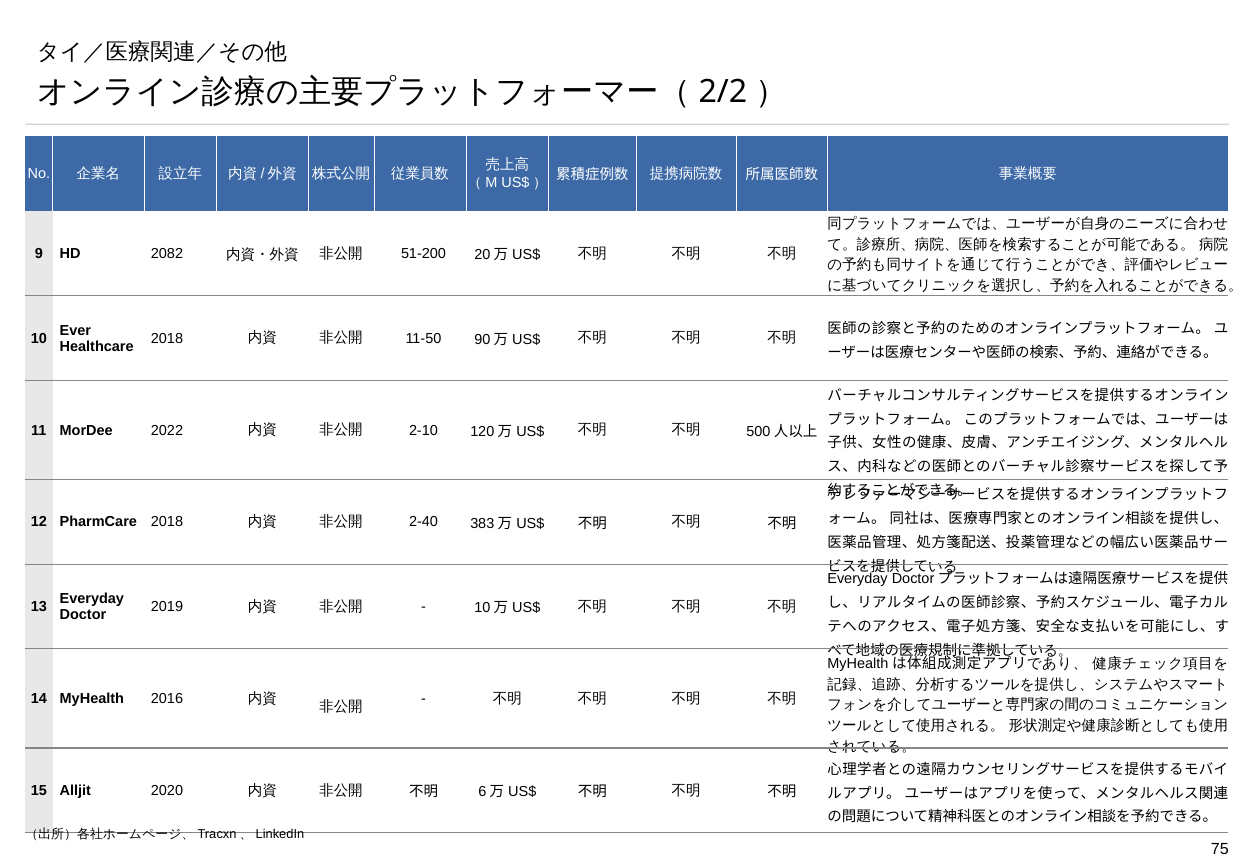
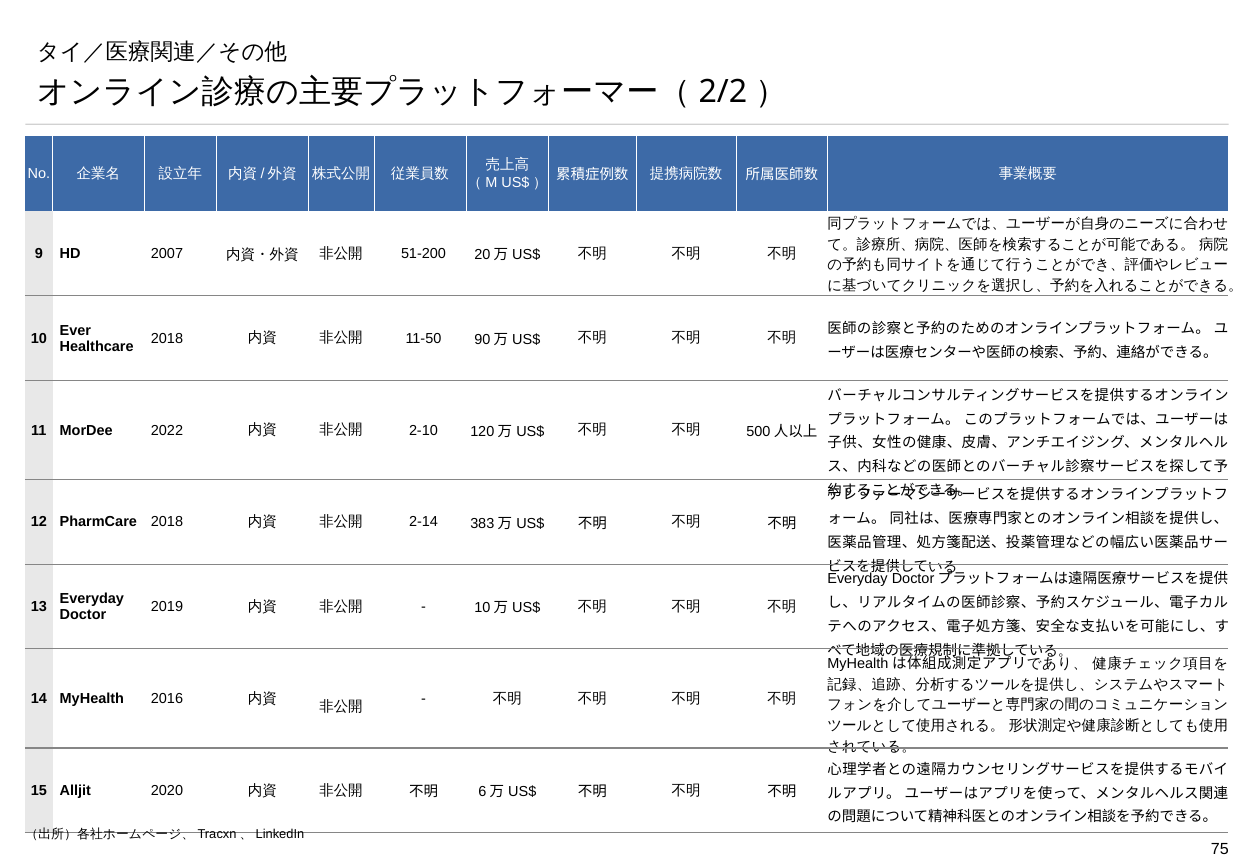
2082: 2082 -> 2007 (167, 254)
2-40: 2-40 -> 2-14 (424, 522)
